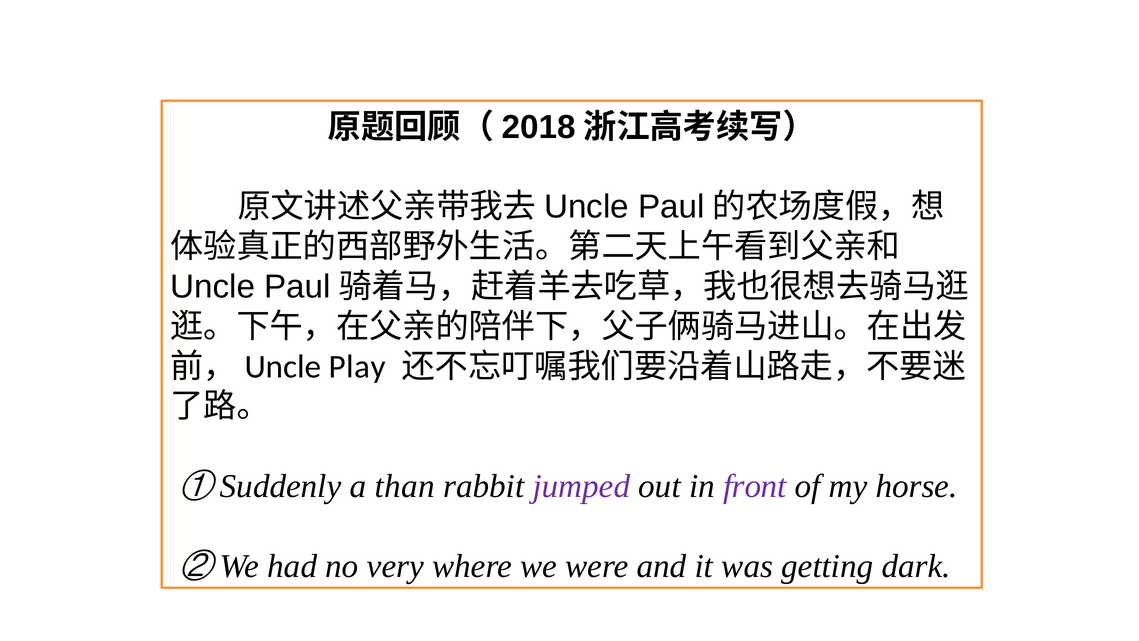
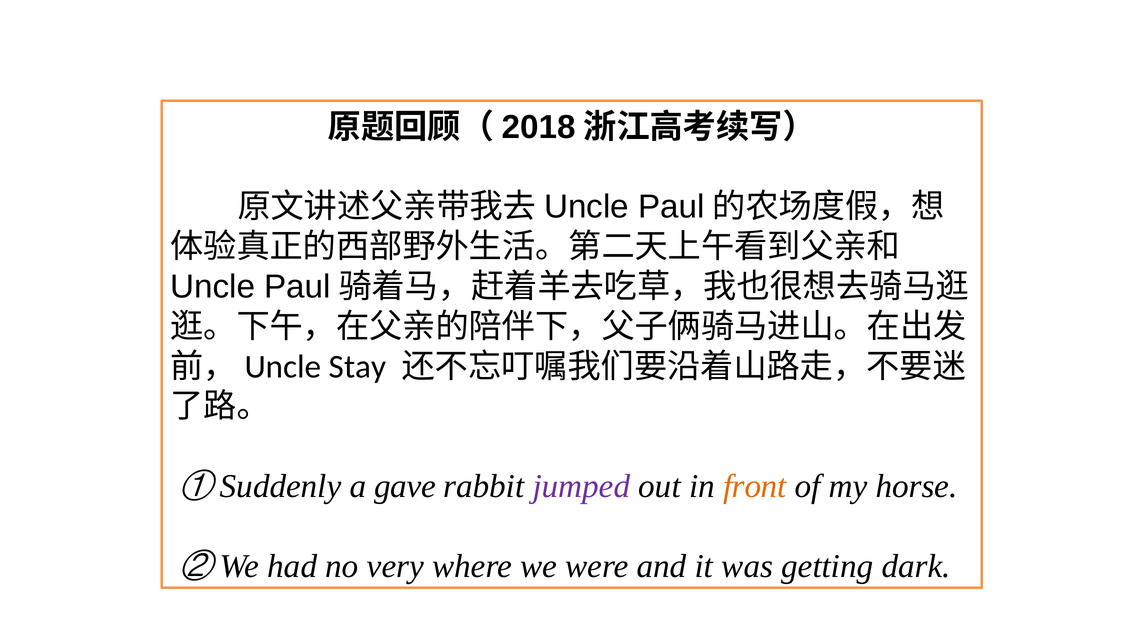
Play: Play -> Stay (357, 366)
than: than -> gave (405, 486)
front colour: purple -> orange (755, 486)
